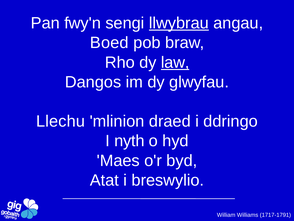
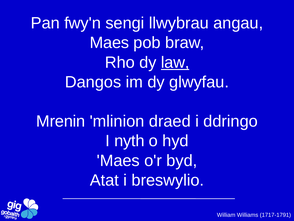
llwybrau underline: present -> none (179, 23)
Boed: Boed -> Maes (109, 43)
Llechu: Llechu -> Mrenin (61, 121)
